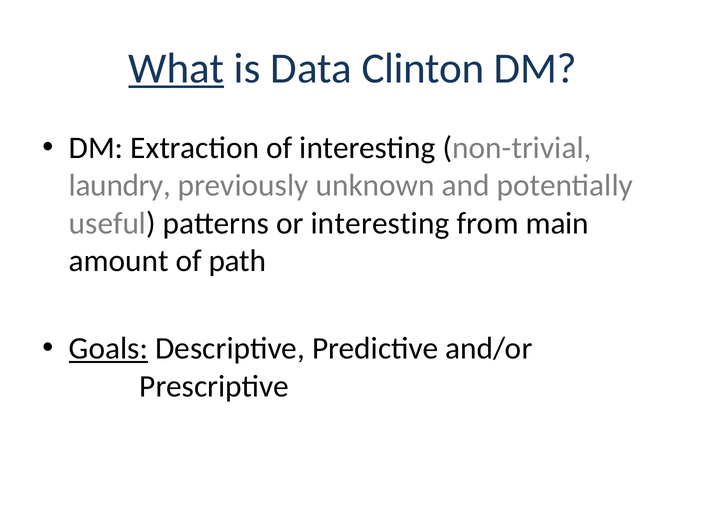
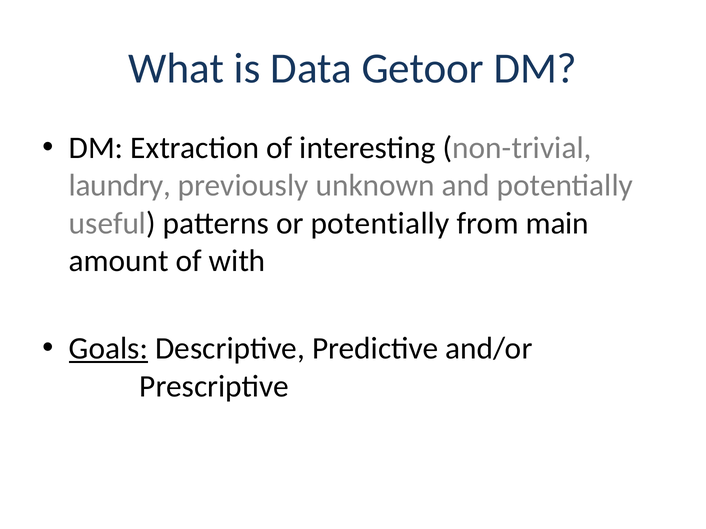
What underline: present -> none (176, 68)
Clinton: Clinton -> Getoor (423, 68)
or interesting: interesting -> potentially (380, 223)
path: path -> with (237, 261)
